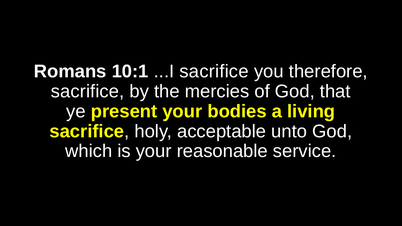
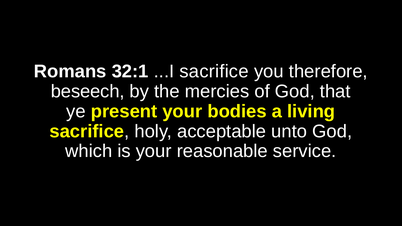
10:1: 10:1 -> 32:1 (130, 72)
sacrifice: sacrifice -> beseech (88, 91)
